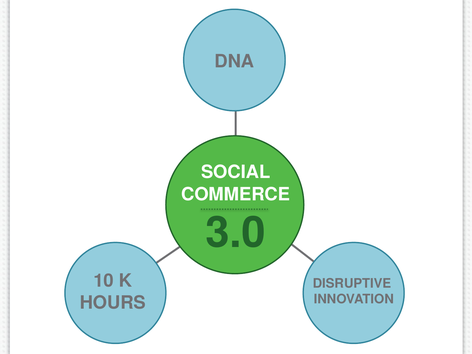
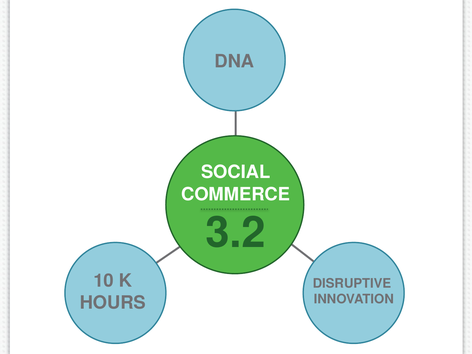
3.0: 3.0 -> 3.2 (236, 233)
